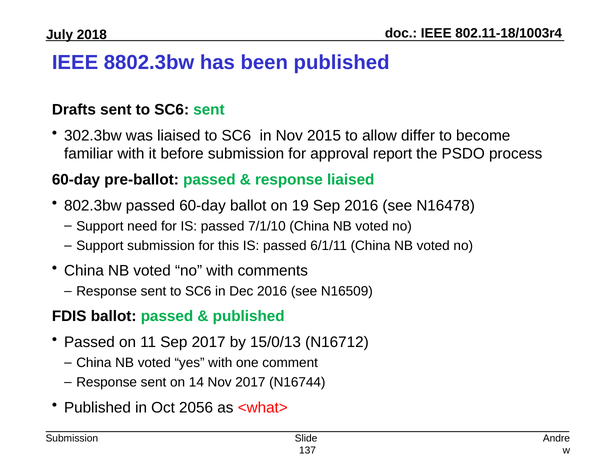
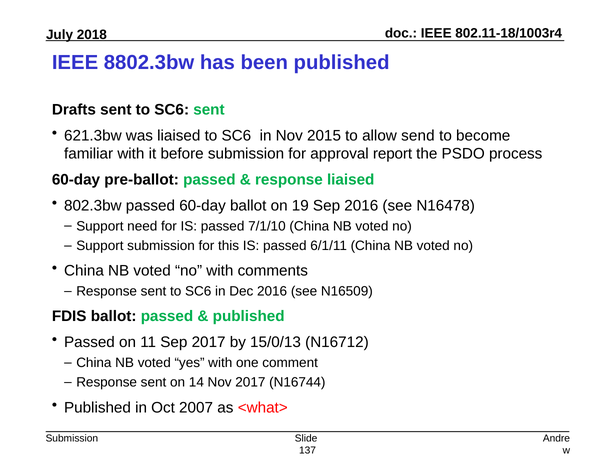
302.3bw: 302.3bw -> 621.3bw (93, 136)
differ: differ -> send (418, 136)
2056: 2056 -> 2007 (196, 408)
